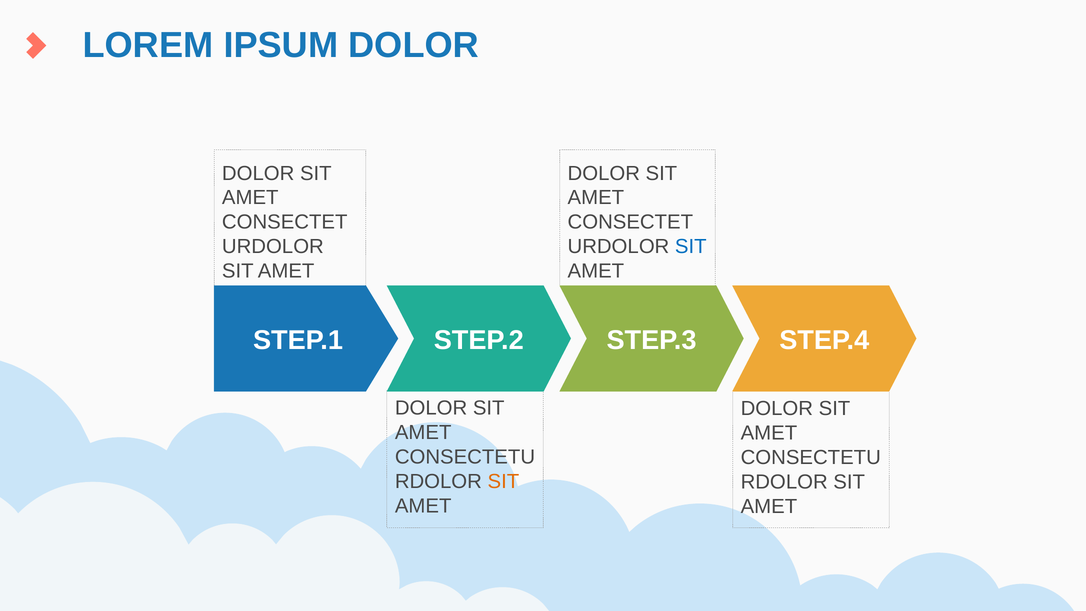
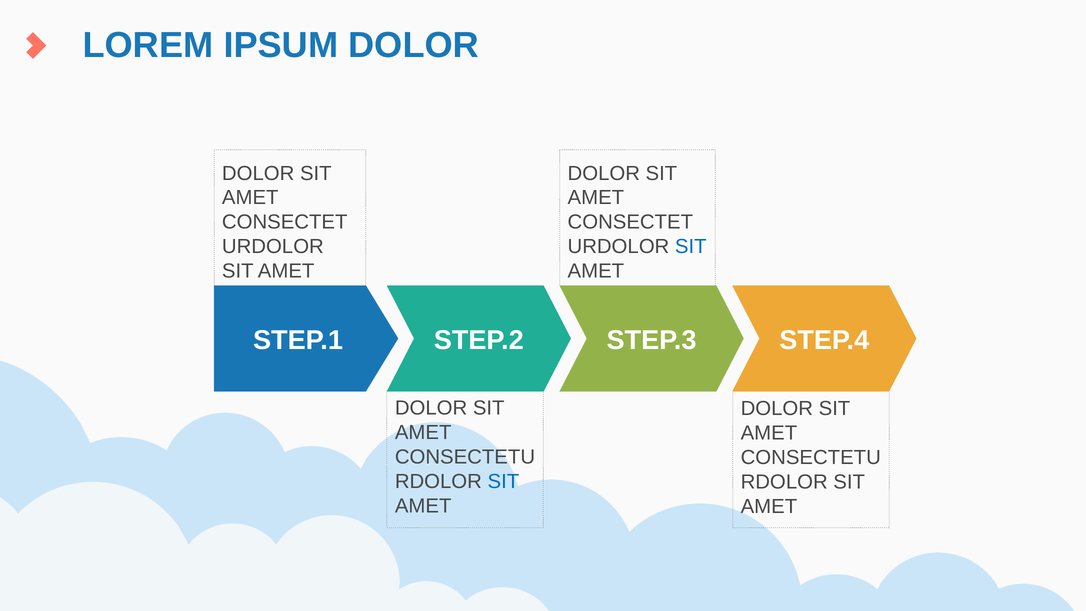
SIT colour: orange -> blue (503, 481)
